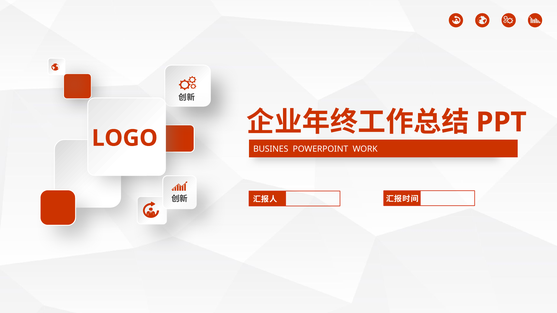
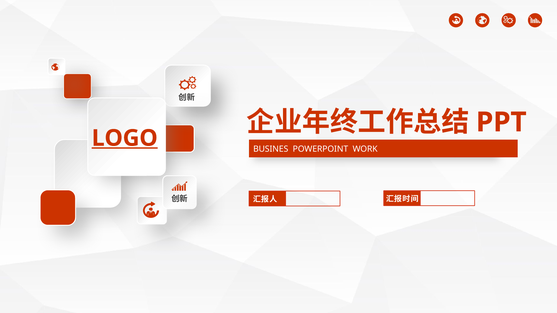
LOGO underline: none -> present (125, 138)
